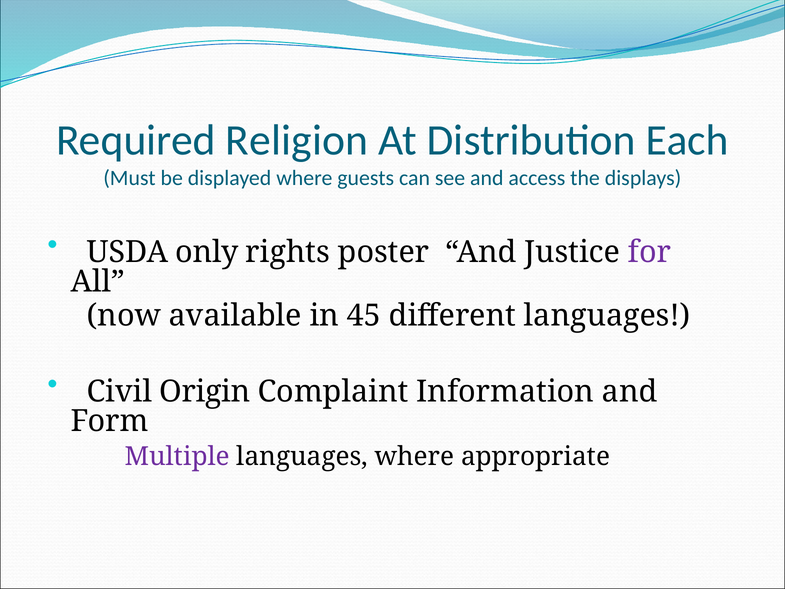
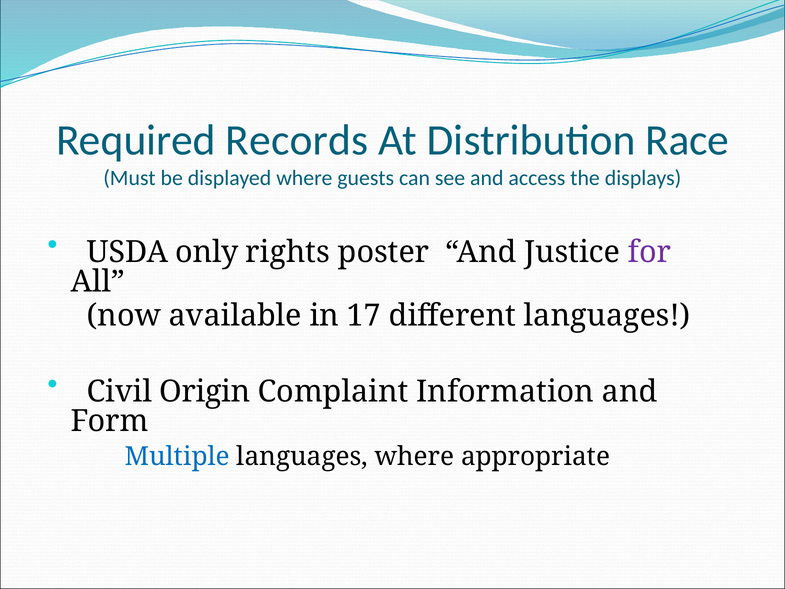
Religion: Religion -> Records (297, 140)
Each: Each -> Race (687, 140)
45: 45 -> 17 (364, 316)
Multiple colour: purple -> blue (177, 456)
